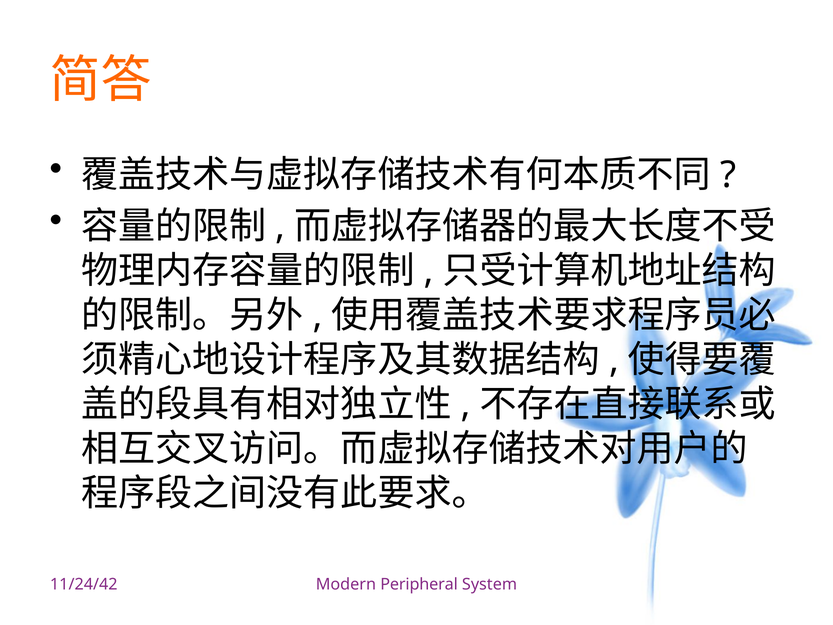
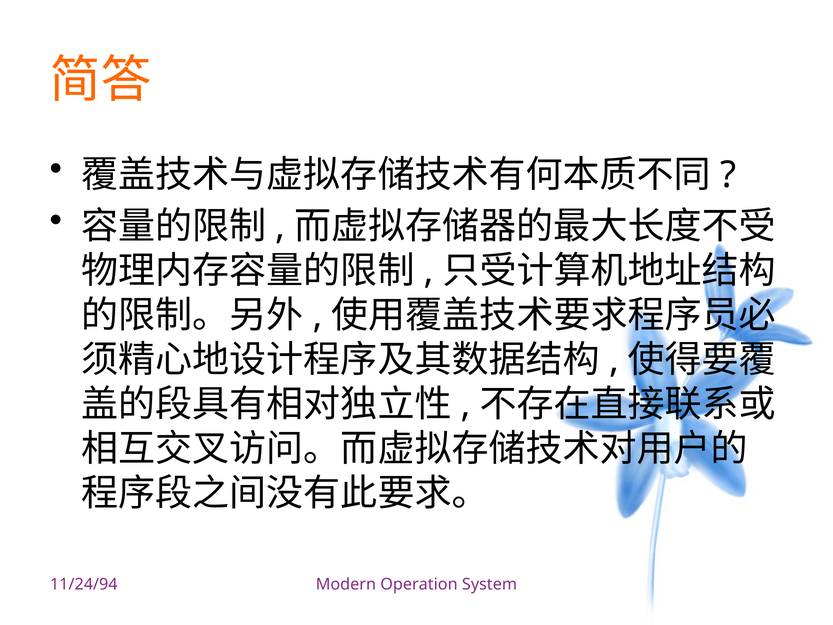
11/24/42: 11/24/42 -> 11/24/94 (84, 584)
Peripheral: Peripheral -> Operation (419, 584)
